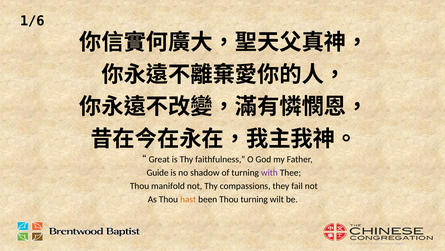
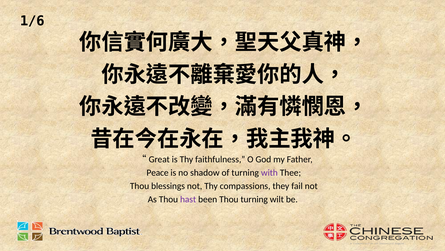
Guide: Guide -> Peace (158, 172)
manifold: manifold -> blessings (168, 186)
hast colour: orange -> purple (188, 199)
